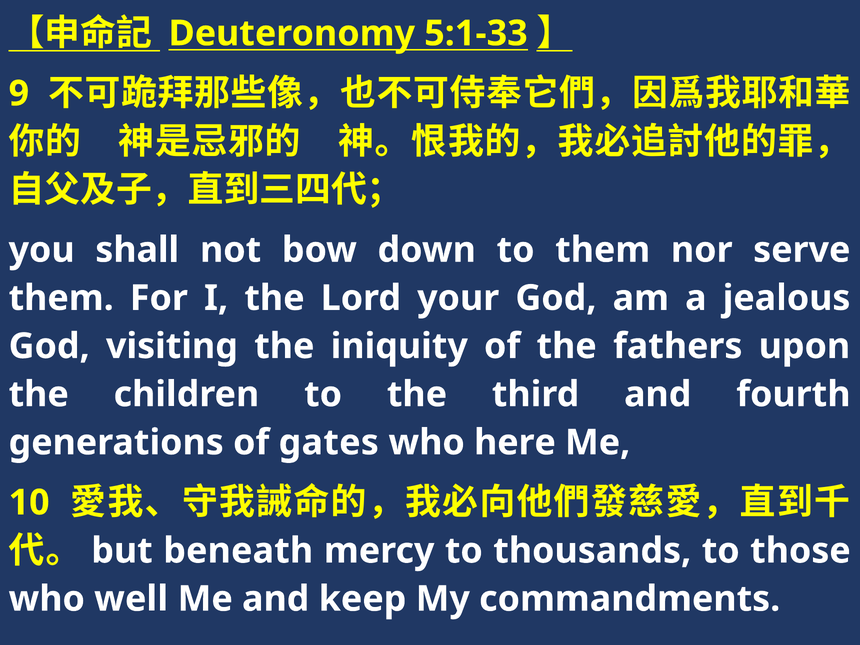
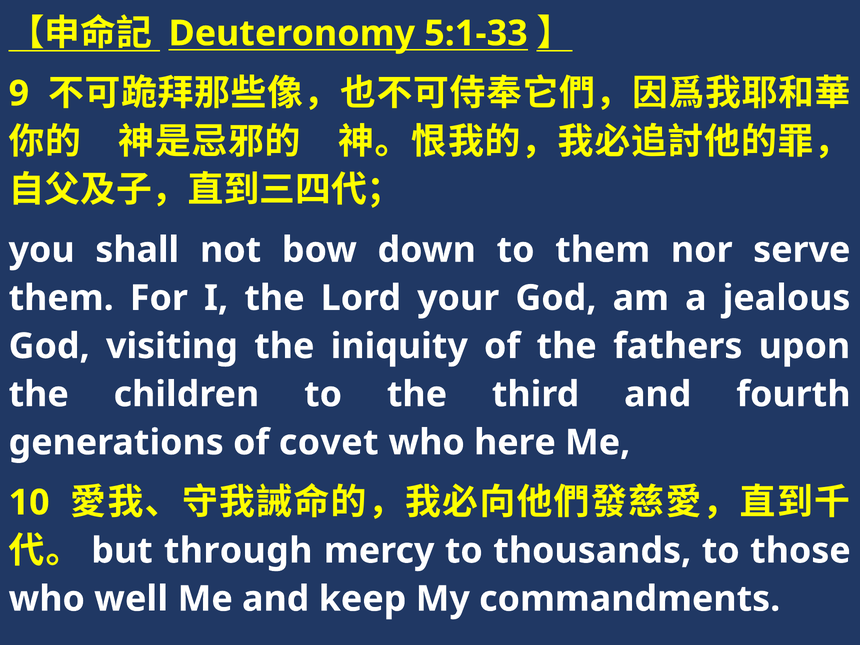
gates: gates -> covet (329, 443)
beneath: beneath -> through (238, 551)
